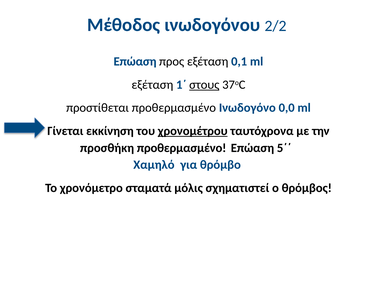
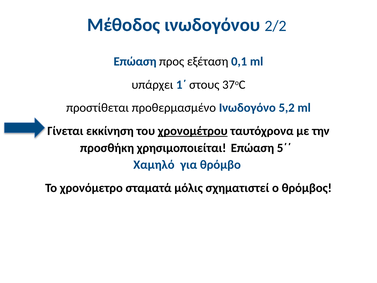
εξέταση: εξέταση -> υπάρχει (152, 85)
στους underline: present -> none (204, 85)
0,0: 0,0 -> 5,2 (287, 108)
προσθήκη προθερμασμένο: προθερμασμένο -> χρησιμοποιείται (182, 148)
